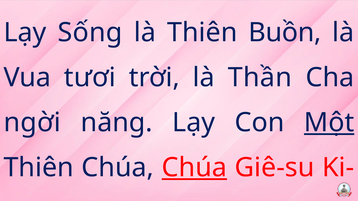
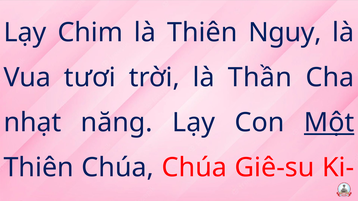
Sống: Sống -> Chim (90, 33)
Buồn: Buồn -> Nguy (285, 33)
ngời: ngời -> nhạt (32, 123)
Chúa underline: present -> none (194, 168)
